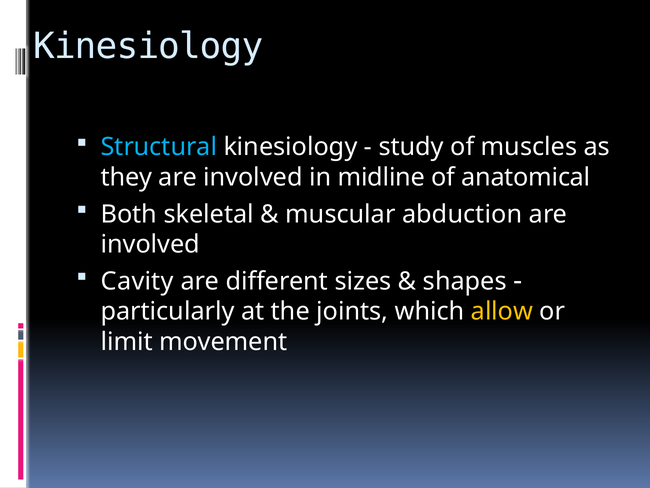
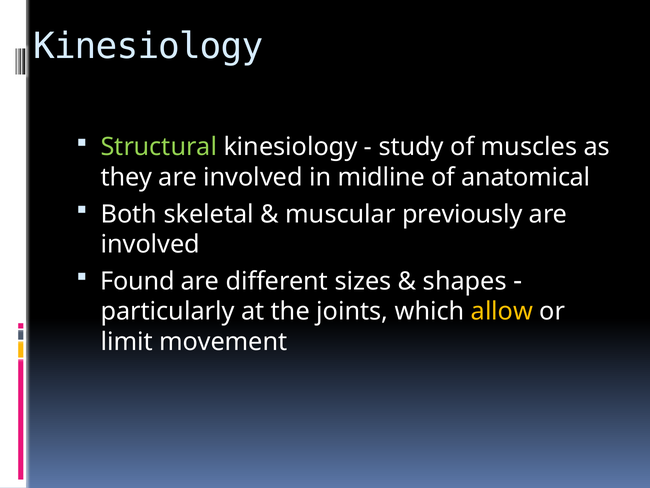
Structural colour: light blue -> light green (159, 147)
abduction: abduction -> previously (462, 214)
Cavity: Cavity -> Found (138, 281)
